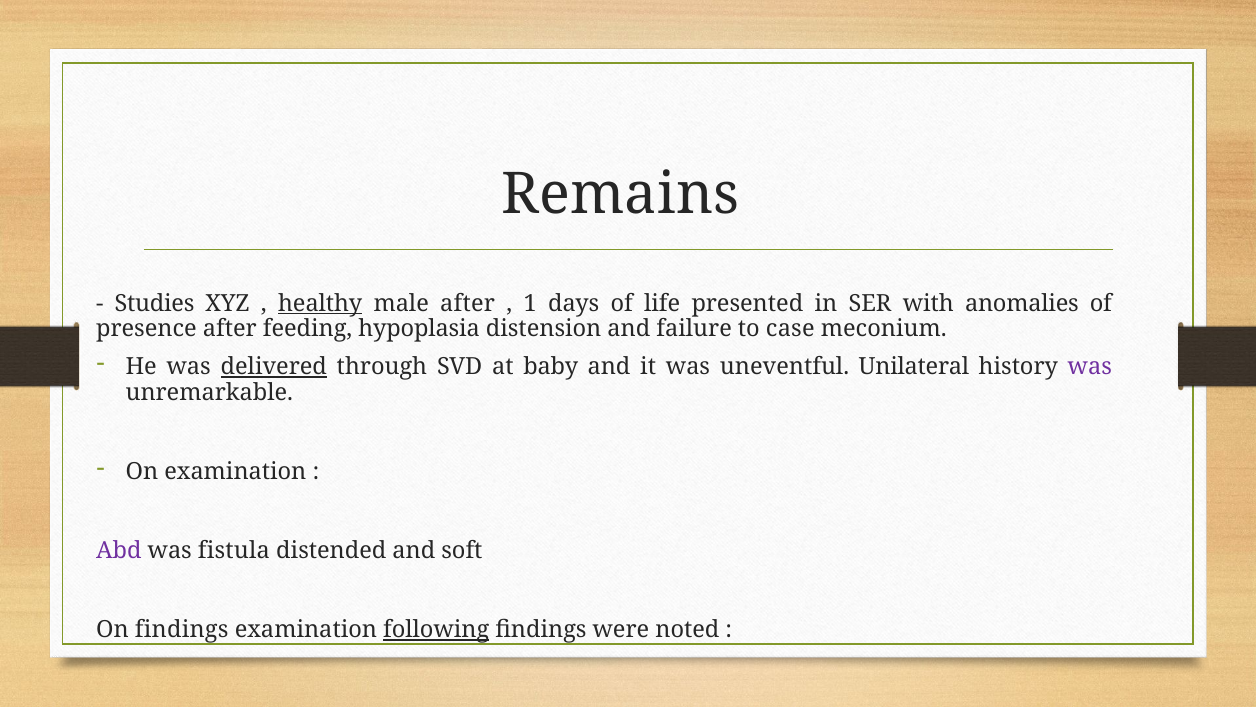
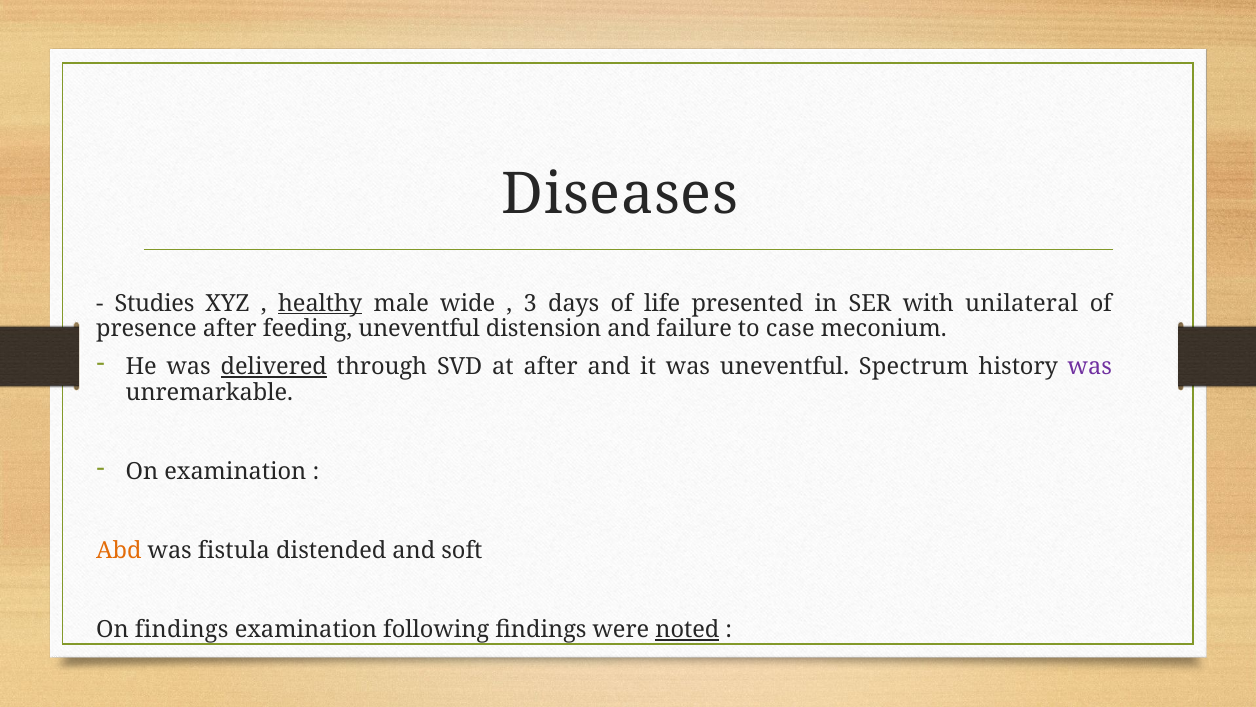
Remains: Remains -> Diseases (620, 194)
male after: after -> wide (468, 303)
1: 1 -> 3 (530, 303)
anomalies: anomalies -> unilateral (1022, 303)
feeding hypoplasia: hypoplasia -> uneventful (419, 329)
at baby: baby -> after (551, 367)
Unilateral: Unilateral -> Spectrum (914, 367)
Abd colour: purple -> orange (119, 550)
following underline: present -> none (436, 629)
noted underline: none -> present (687, 629)
